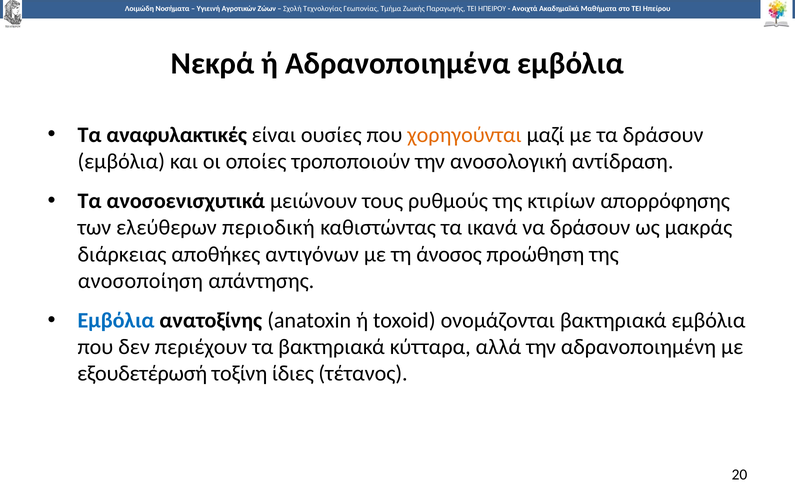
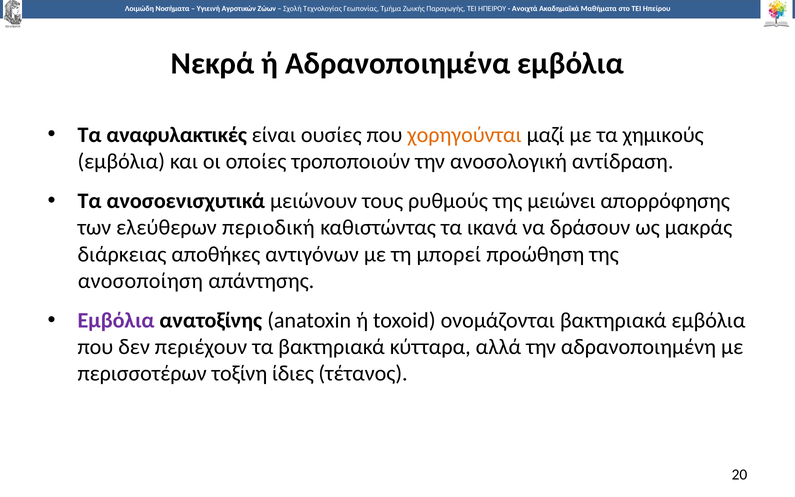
τα δράσουν: δράσουν -> χημικούς (663, 135)
κτιρίων: κτιρίων -> μειώνει (561, 201)
άνοσος: άνοσος -> μπορεί (449, 254)
Εμβόλια colour: blue -> purple (116, 320)
εξουδετέρωσή: εξουδετέρωσή -> περισσοτέρων (142, 374)
